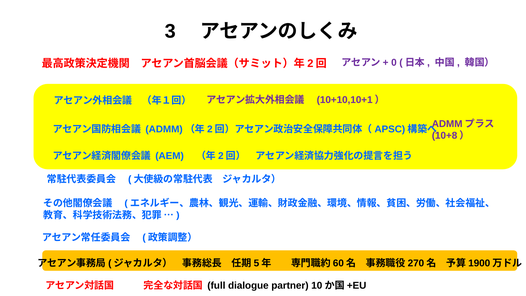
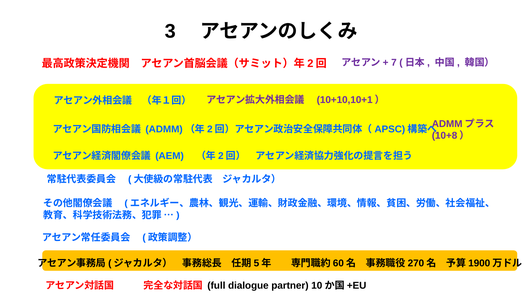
0: 0 -> 7 (394, 63)
